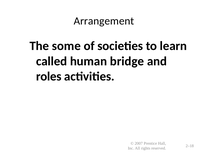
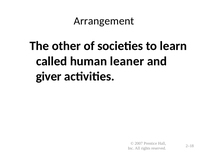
some: some -> other (66, 46)
bridge: bridge -> leaner (127, 61)
roles: roles -> giver (49, 76)
